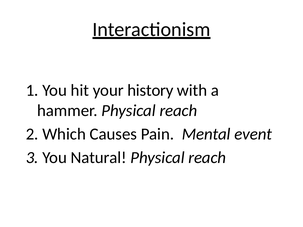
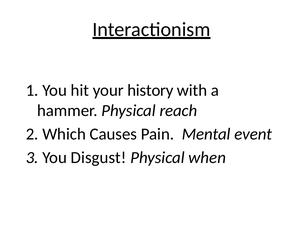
Natural: Natural -> Disgust (99, 158)
reach: reach -> when (207, 158)
